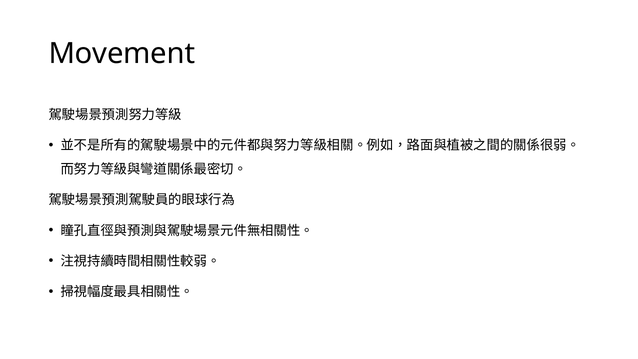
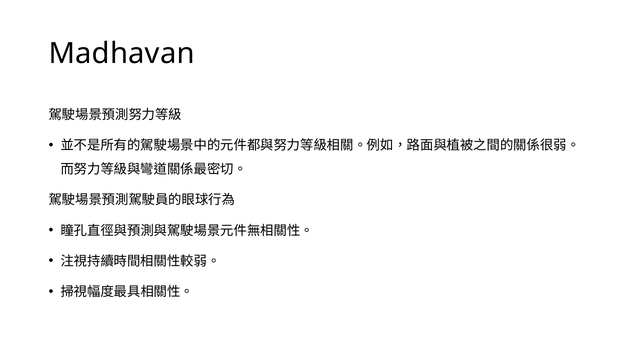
Movement: Movement -> Madhavan (122, 54)
